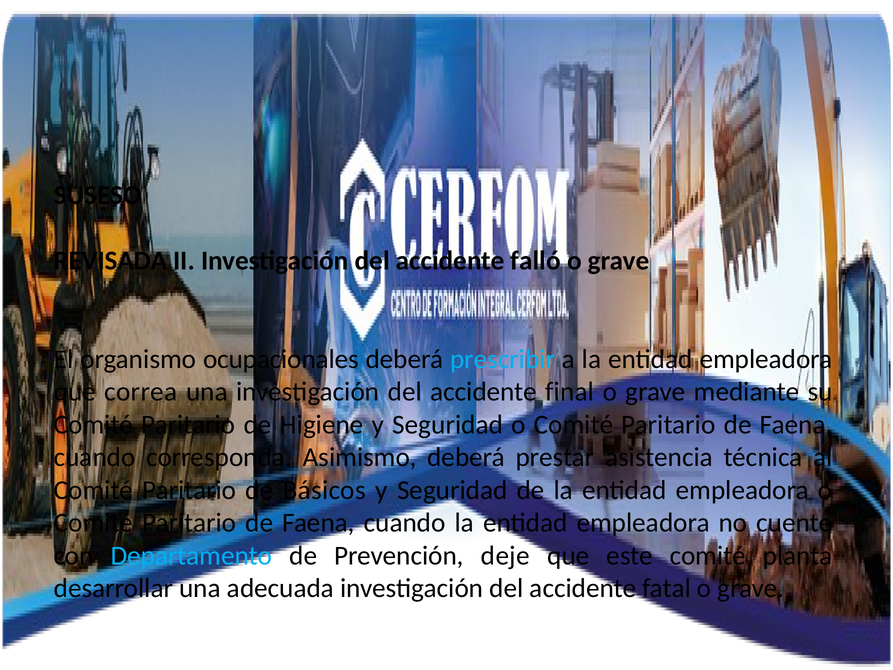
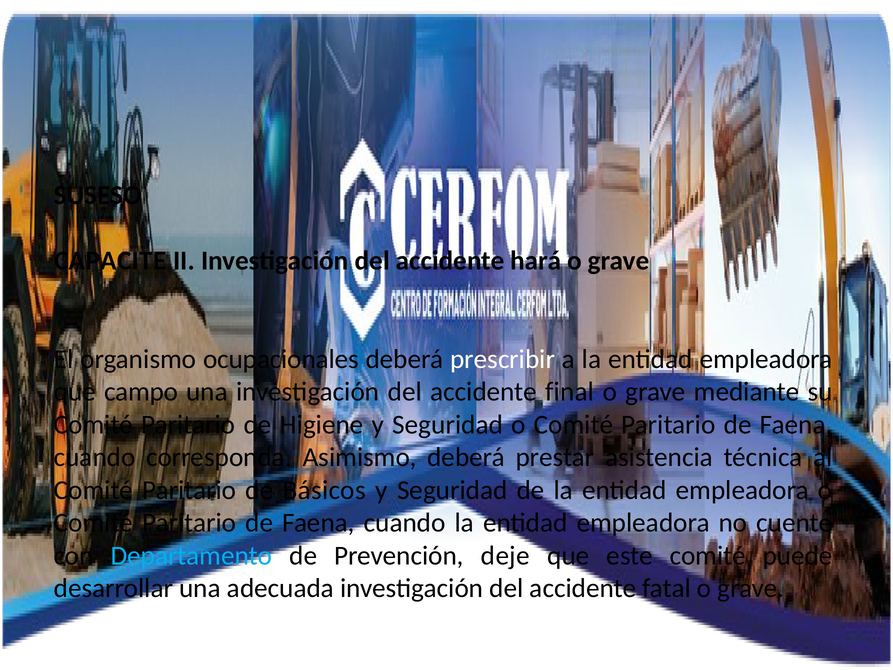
REVISADA: REVISADA -> CAPACITE (110, 261)
falló: falló -> hará (536, 261)
prescribir colour: light blue -> white (503, 359)
correa: correa -> campo (141, 392)
planta: planta -> puede (798, 555)
